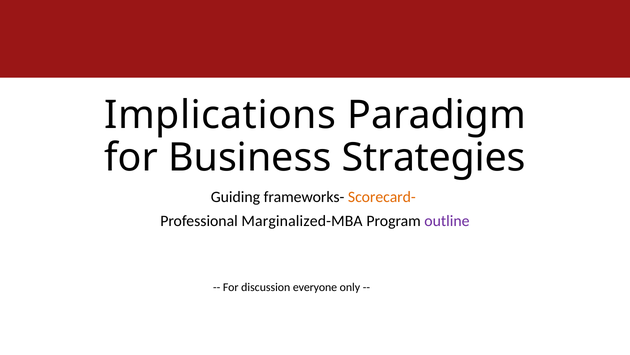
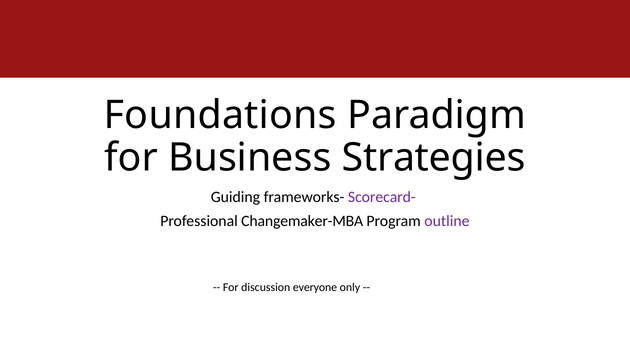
Implications: Implications -> Foundations (220, 115)
Scorecard- colour: orange -> purple (382, 197)
Marginalized-MBA: Marginalized-MBA -> Changemaker-MBA (302, 220)
